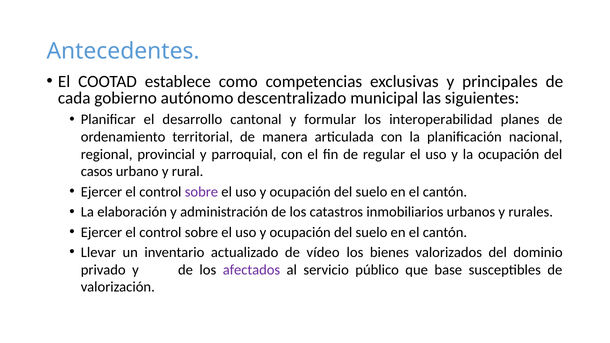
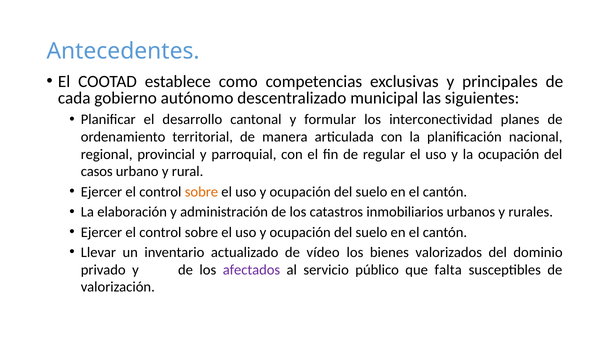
interoperabilidad: interoperabilidad -> interconectividad (441, 120)
sobre colour: purple -> orange (201, 192)
base: base -> falta (448, 270)
